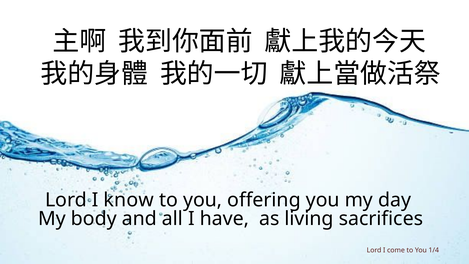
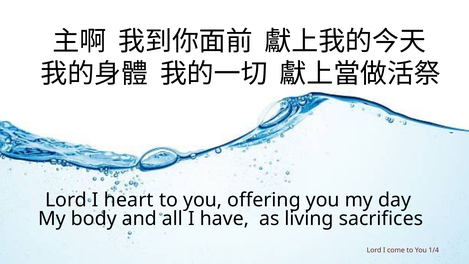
know: know -> heart (129, 200)
